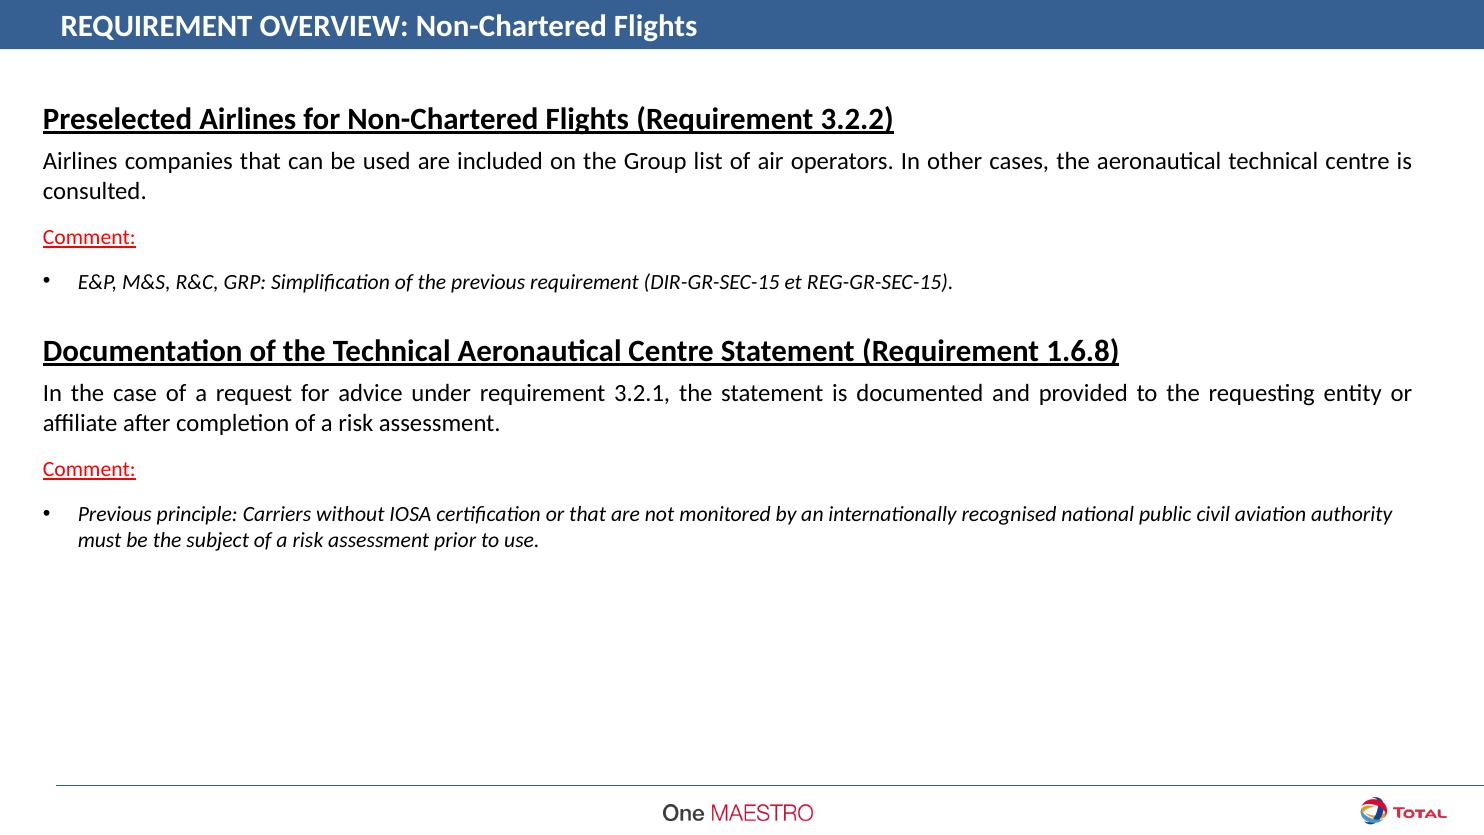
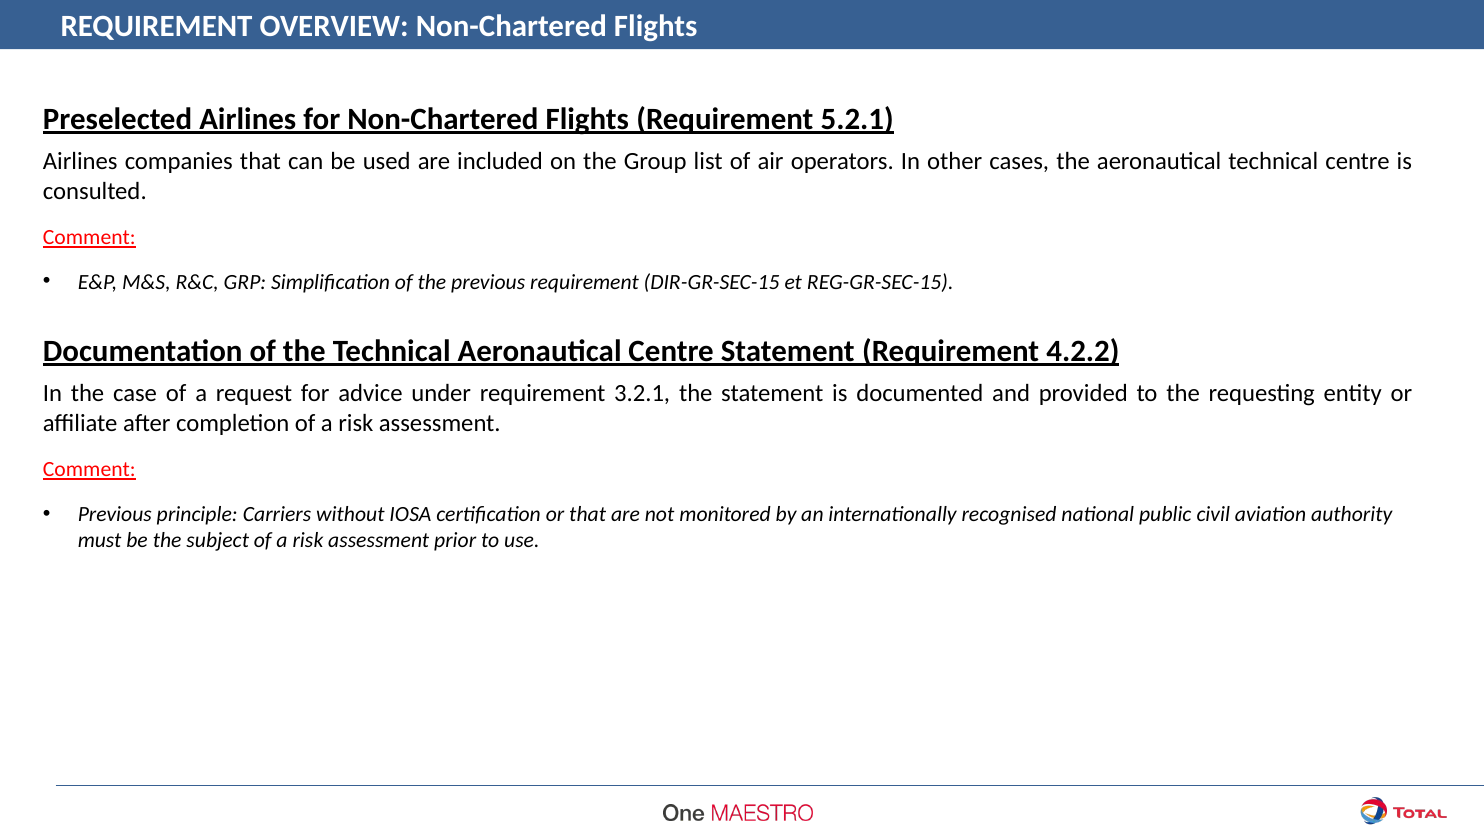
3.2.2: 3.2.2 -> 5.2.1 (857, 119)
1.6.8: 1.6.8 -> 4.2.2 (1083, 351)
